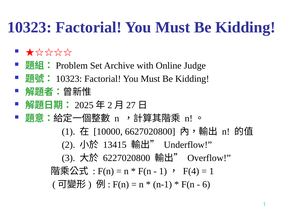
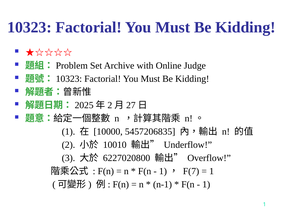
6627020800: 6627020800 -> 5457206835 (150, 132)
13415: 13415 -> 10010 (115, 145)
F(4: F(4 -> F(7 (191, 171)
6: 6 -> 1 (206, 185)
